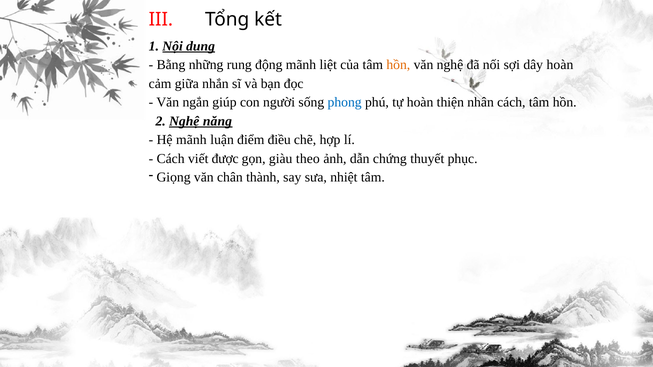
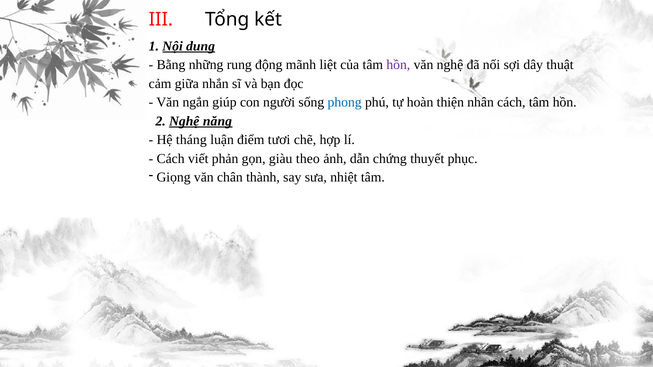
hồn colour: orange -> purple (398, 65)
dây hoàn: hoàn -> thuật (560, 65)
Hệ mãnh: mãnh -> tháng (191, 140)
điều: điều -> tươi (279, 140)
được: được -> phản (225, 159)
